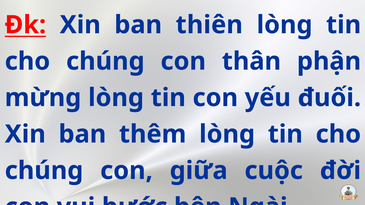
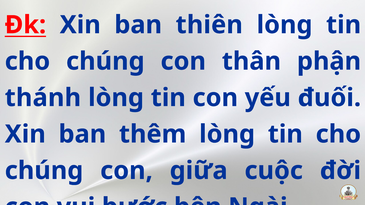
mừng: mừng -> thánh (43, 98)
